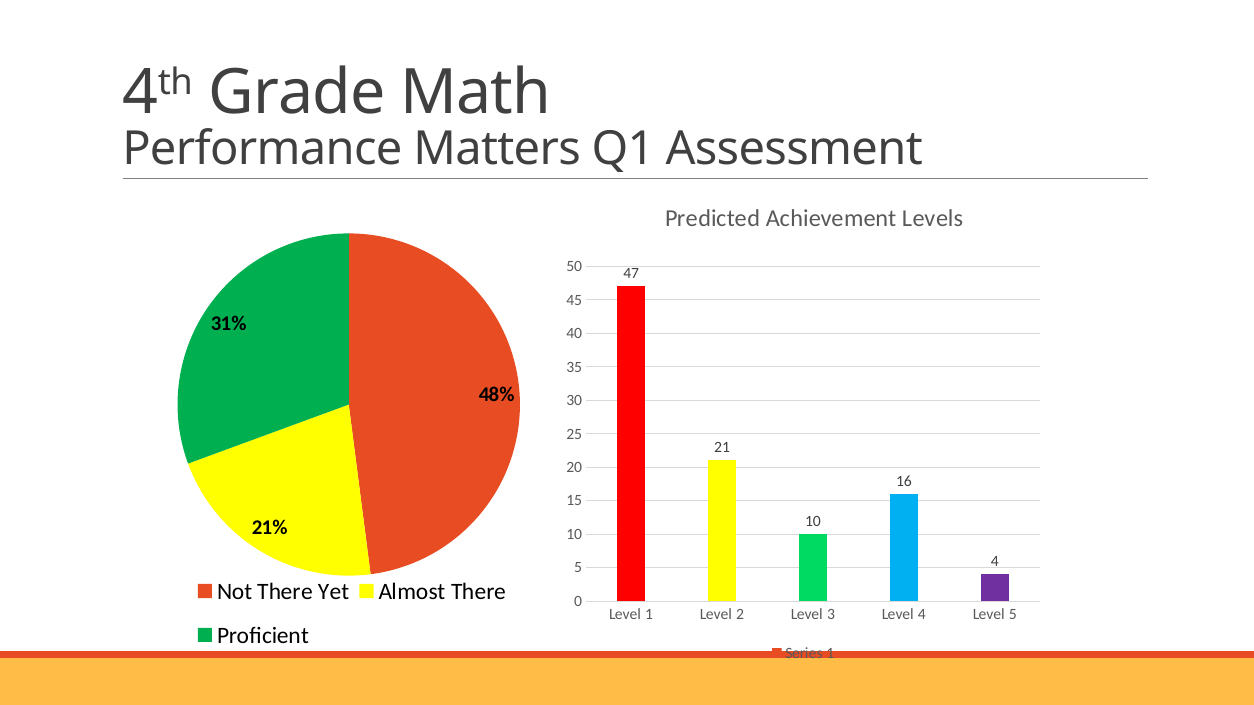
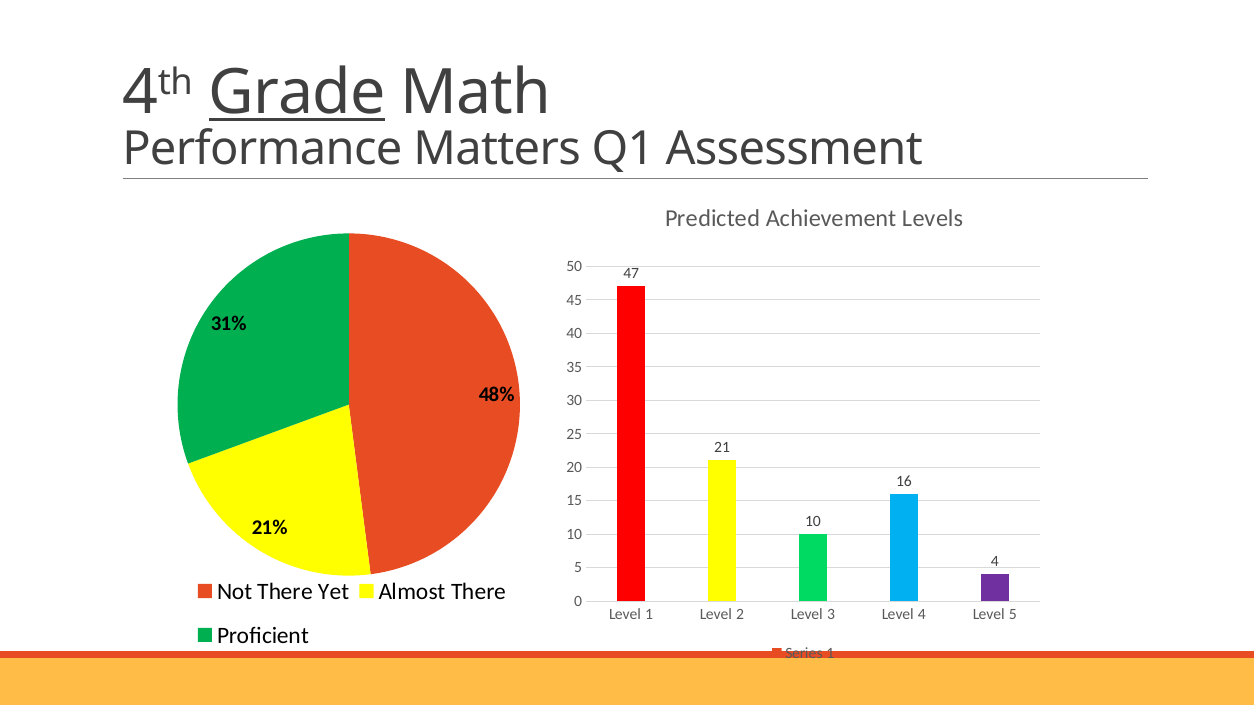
Grade underline: none -> present (297, 93)
